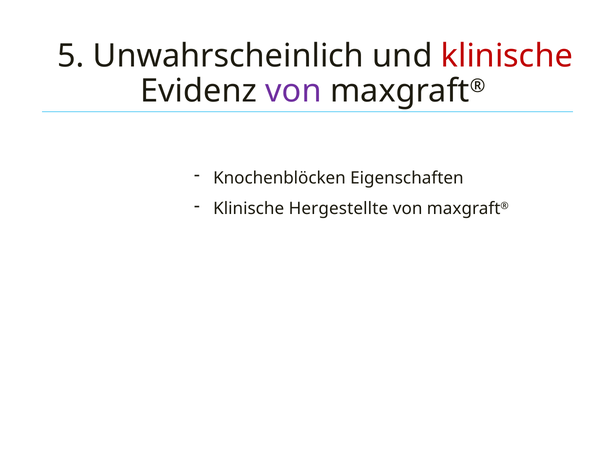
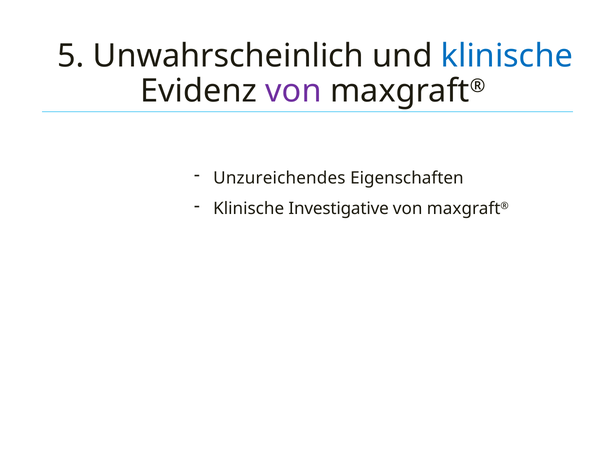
klinische colour: red -> blue (507, 56)
Knochenblöcken: Knochenblöcken -> Unzureichendes (279, 178)
Hergestellte: Hergestellte -> Investigative (339, 209)
